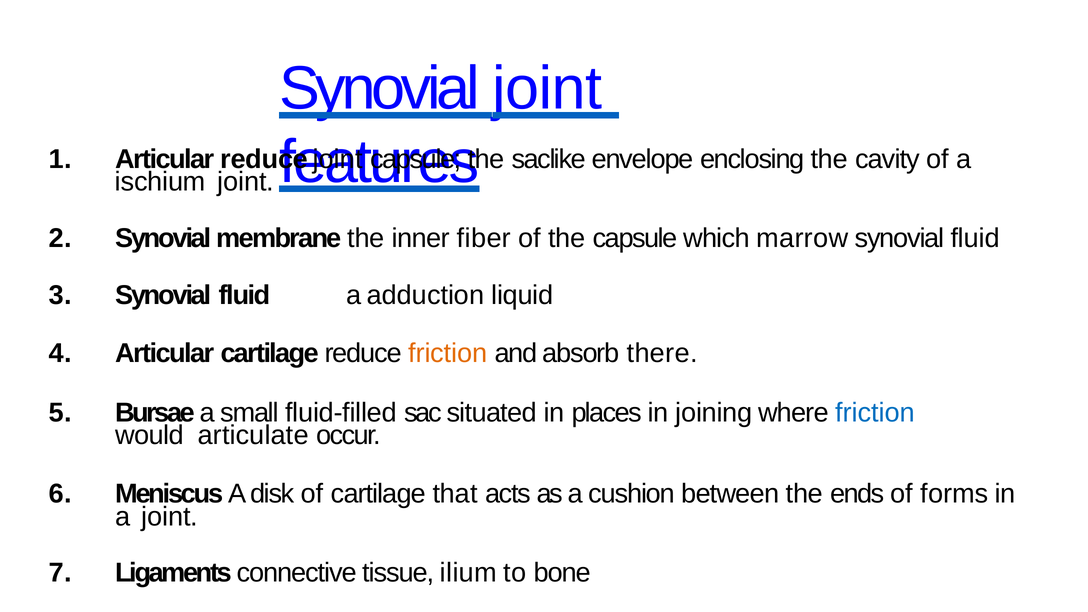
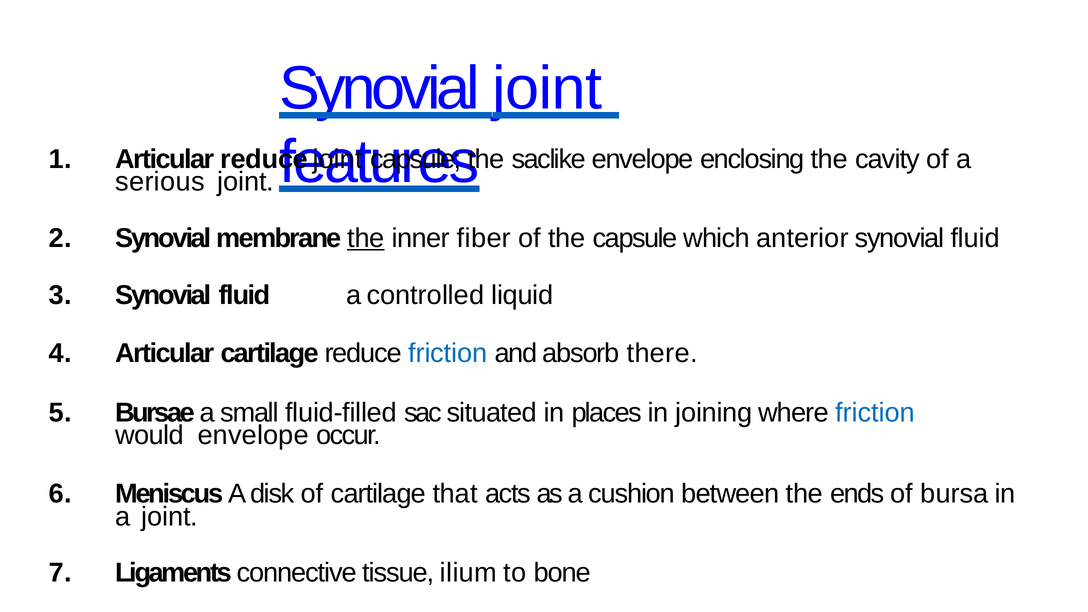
ischium: ischium -> serious (160, 182)
the underline: none -> present (366, 238)
marrow: marrow -> anterior (802, 238)
adduction: adduction -> controlled (425, 295)
friction colour: orange -> blue (448, 353)
would articulate: articulate -> envelope (253, 435)
forms: forms -> bursa (955, 494)
